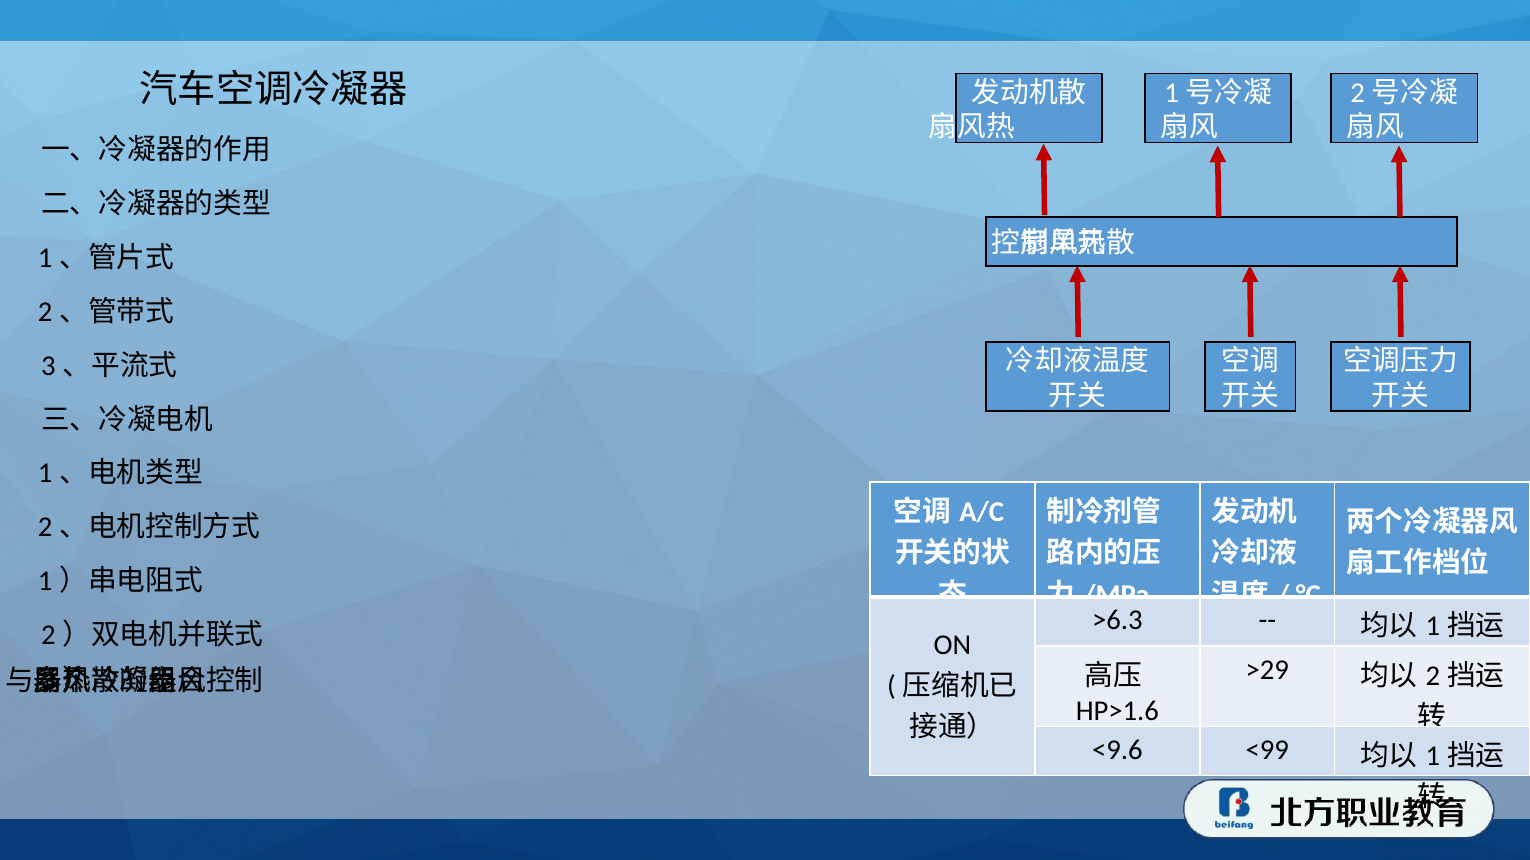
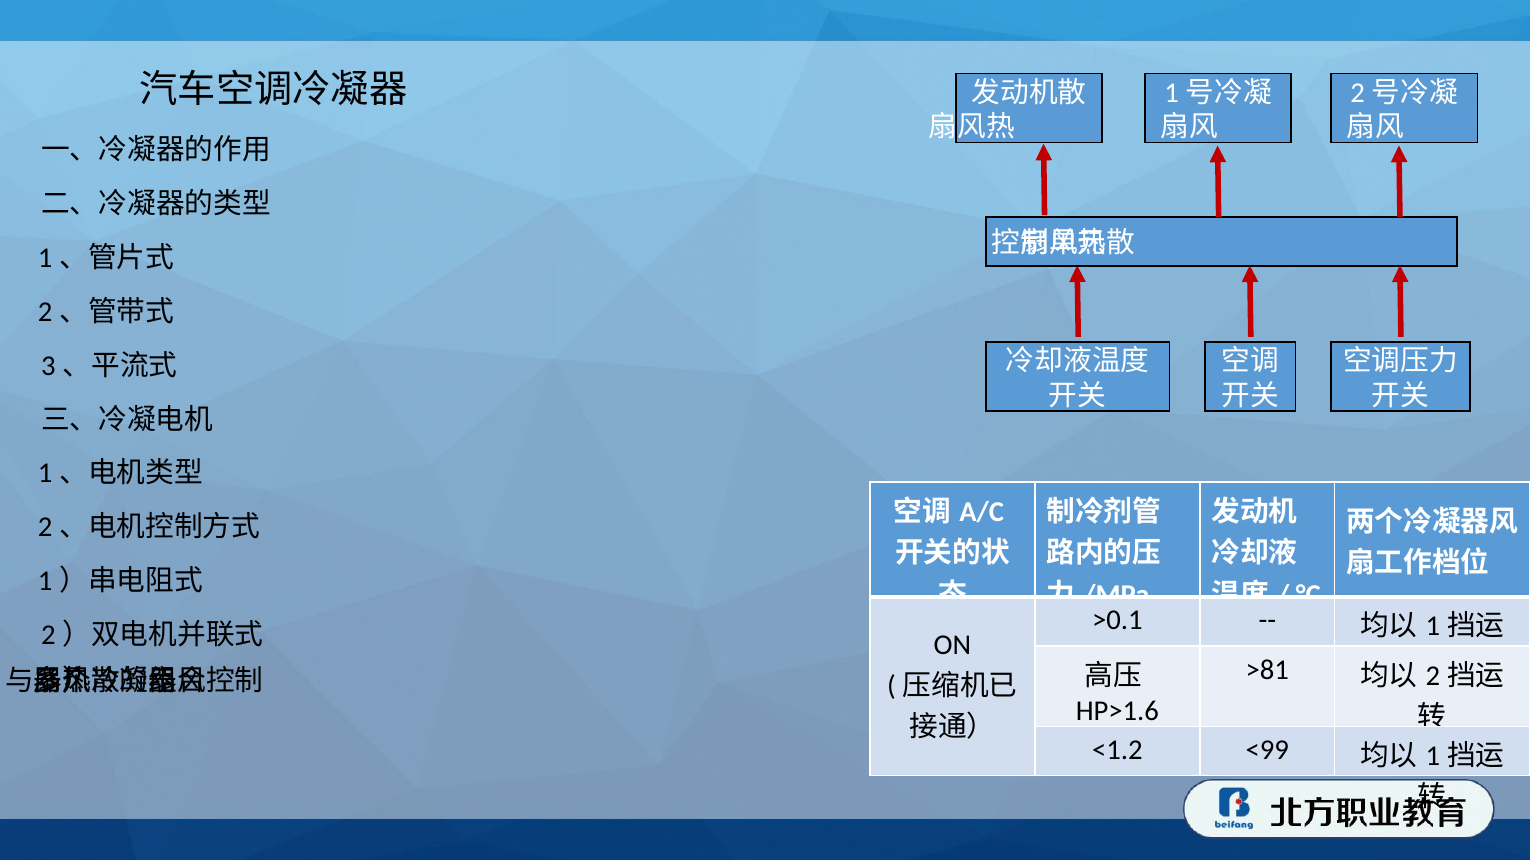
>6.3: >6.3 -> >0.1 (1117, 621)
>29: >29 -> >81 (1267, 670)
<9.6: <9.6 -> <1.2 (1117, 750)
